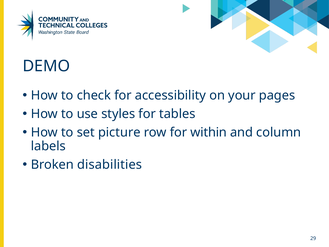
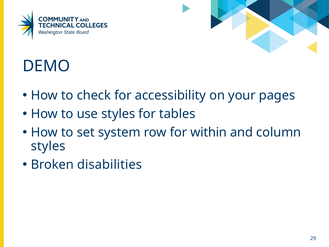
picture: picture -> system (119, 132)
labels: labels -> styles (48, 146)
